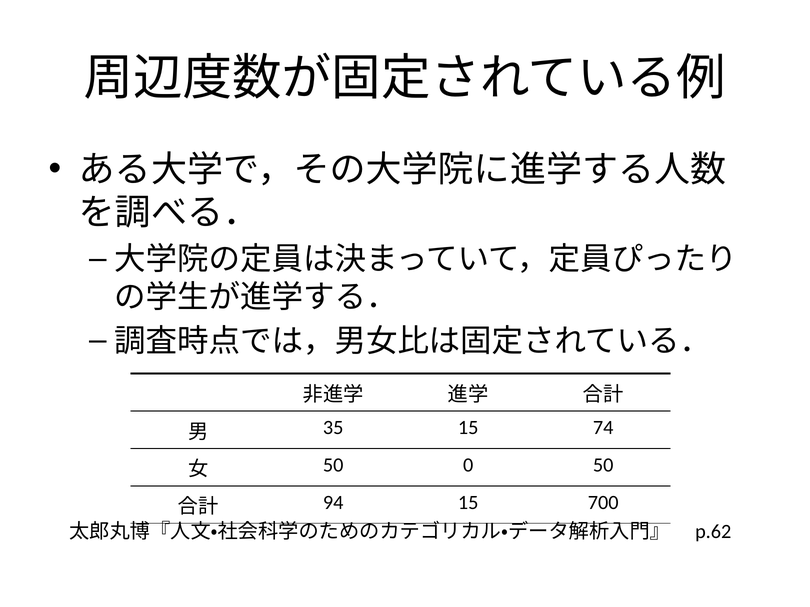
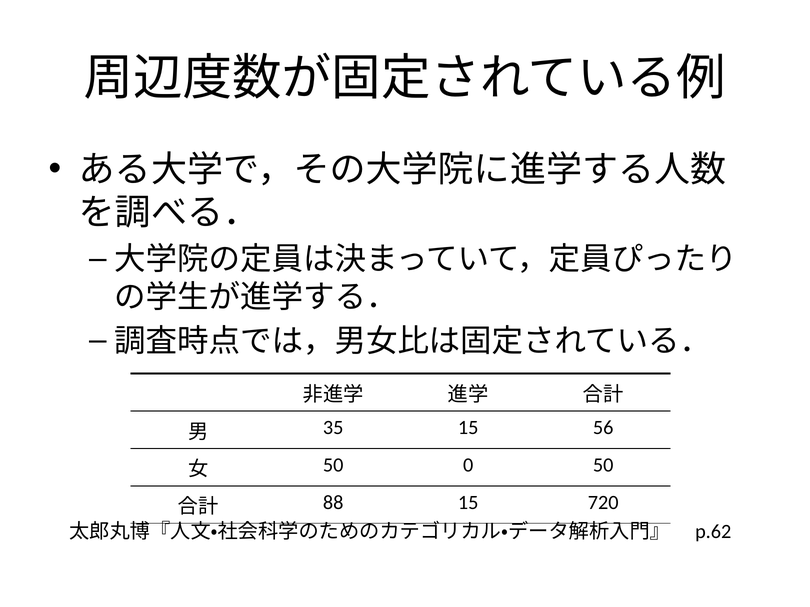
74: 74 -> 56 (603, 428)
94: 94 -> 88 (333, 503)
700: 700 -> 720 (603, 503)
